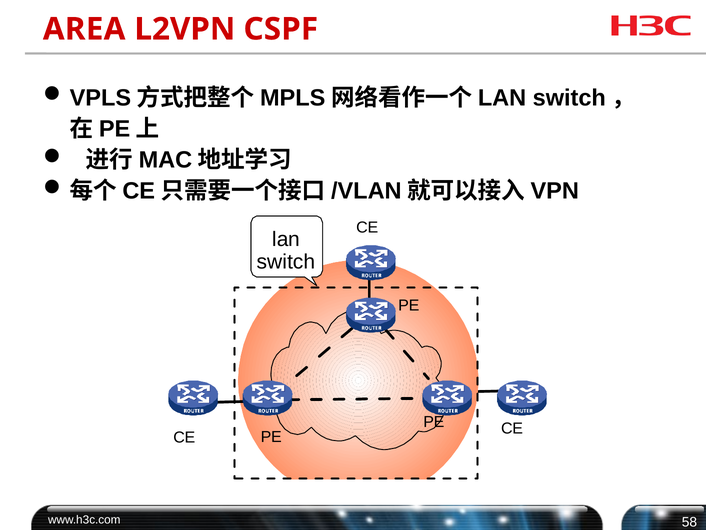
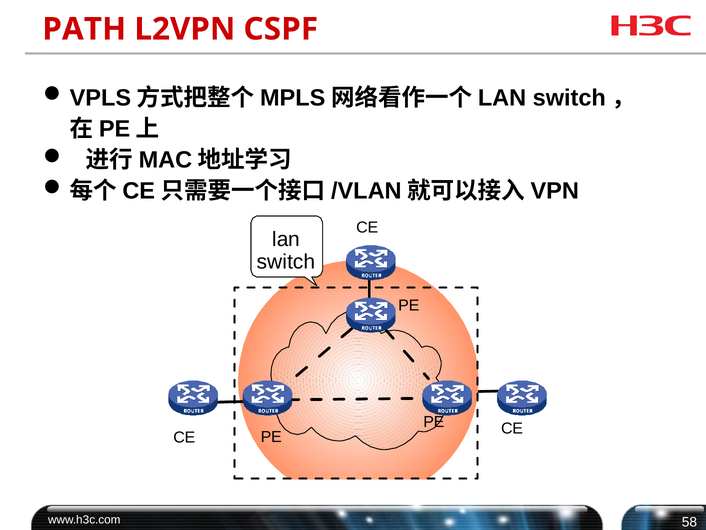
AREA: AREA -> PATH (84, 29)
